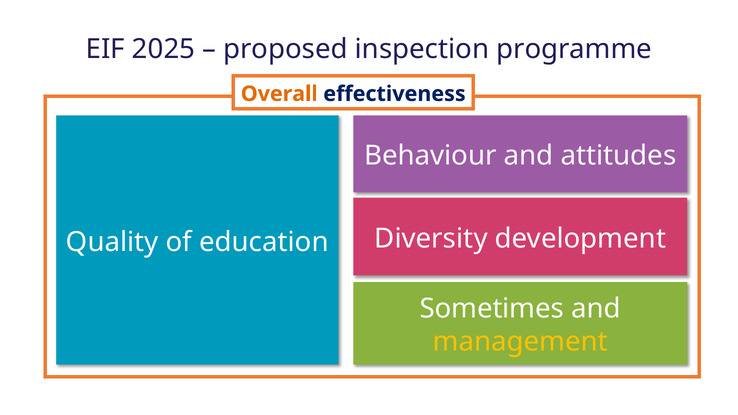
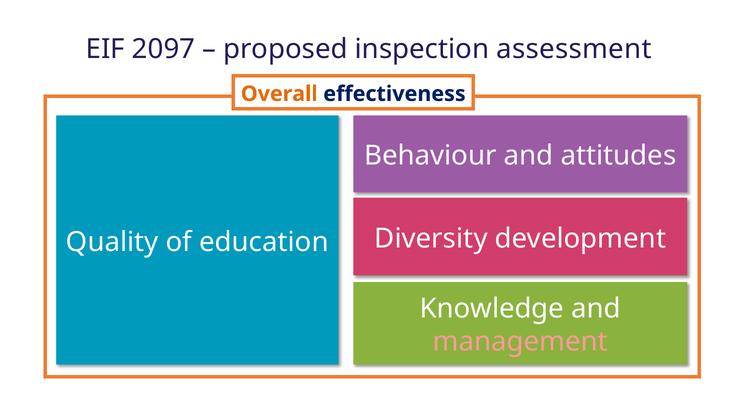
2025: 2025 -> 2097 (164, 49)
programme: programme -> assessment (574, 49)
Sometimes: Sometimes -> Knowledge (492, 309)
management colour: yellow -> pink (520, 342)
